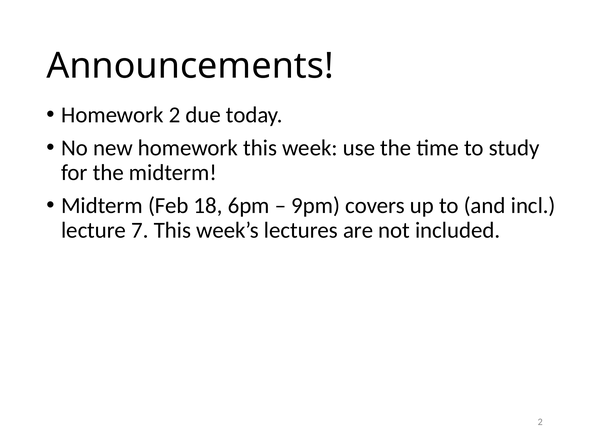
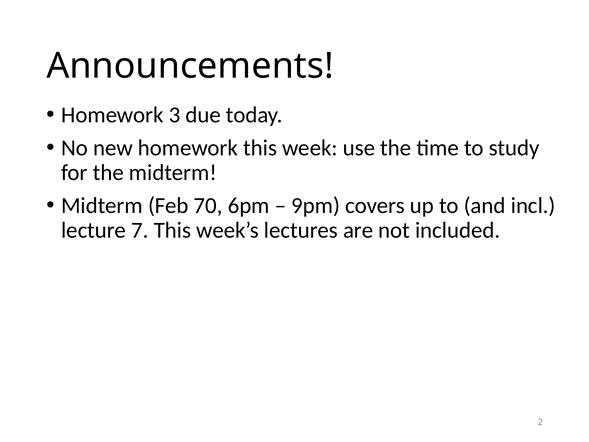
Homework 2: 2 -> 3 (175, 115)
18: 18 -> 70 (208, 205)
